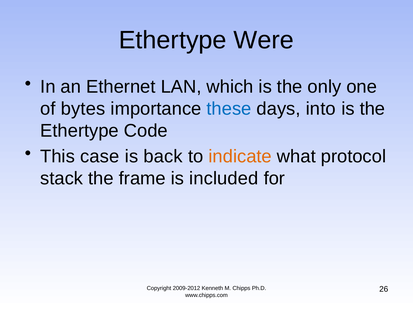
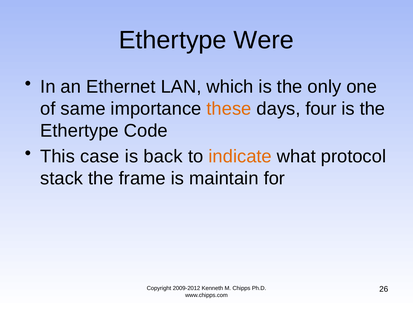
bytes: bytes -> same (83, 109)
these colour: blue -> orange (229, 109)
into: into -> four (321, 109)
included: included -> maintain (224, 178)
